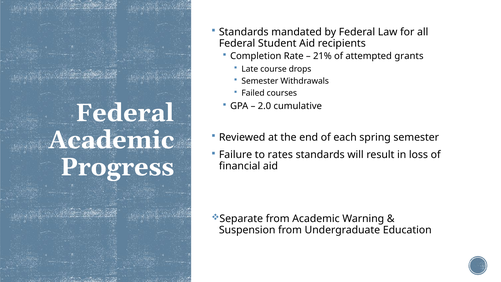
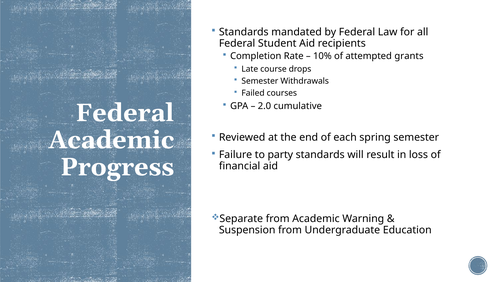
21%: 21% -> 10% (322, 56)
rates: rates -> party (280, 155)
